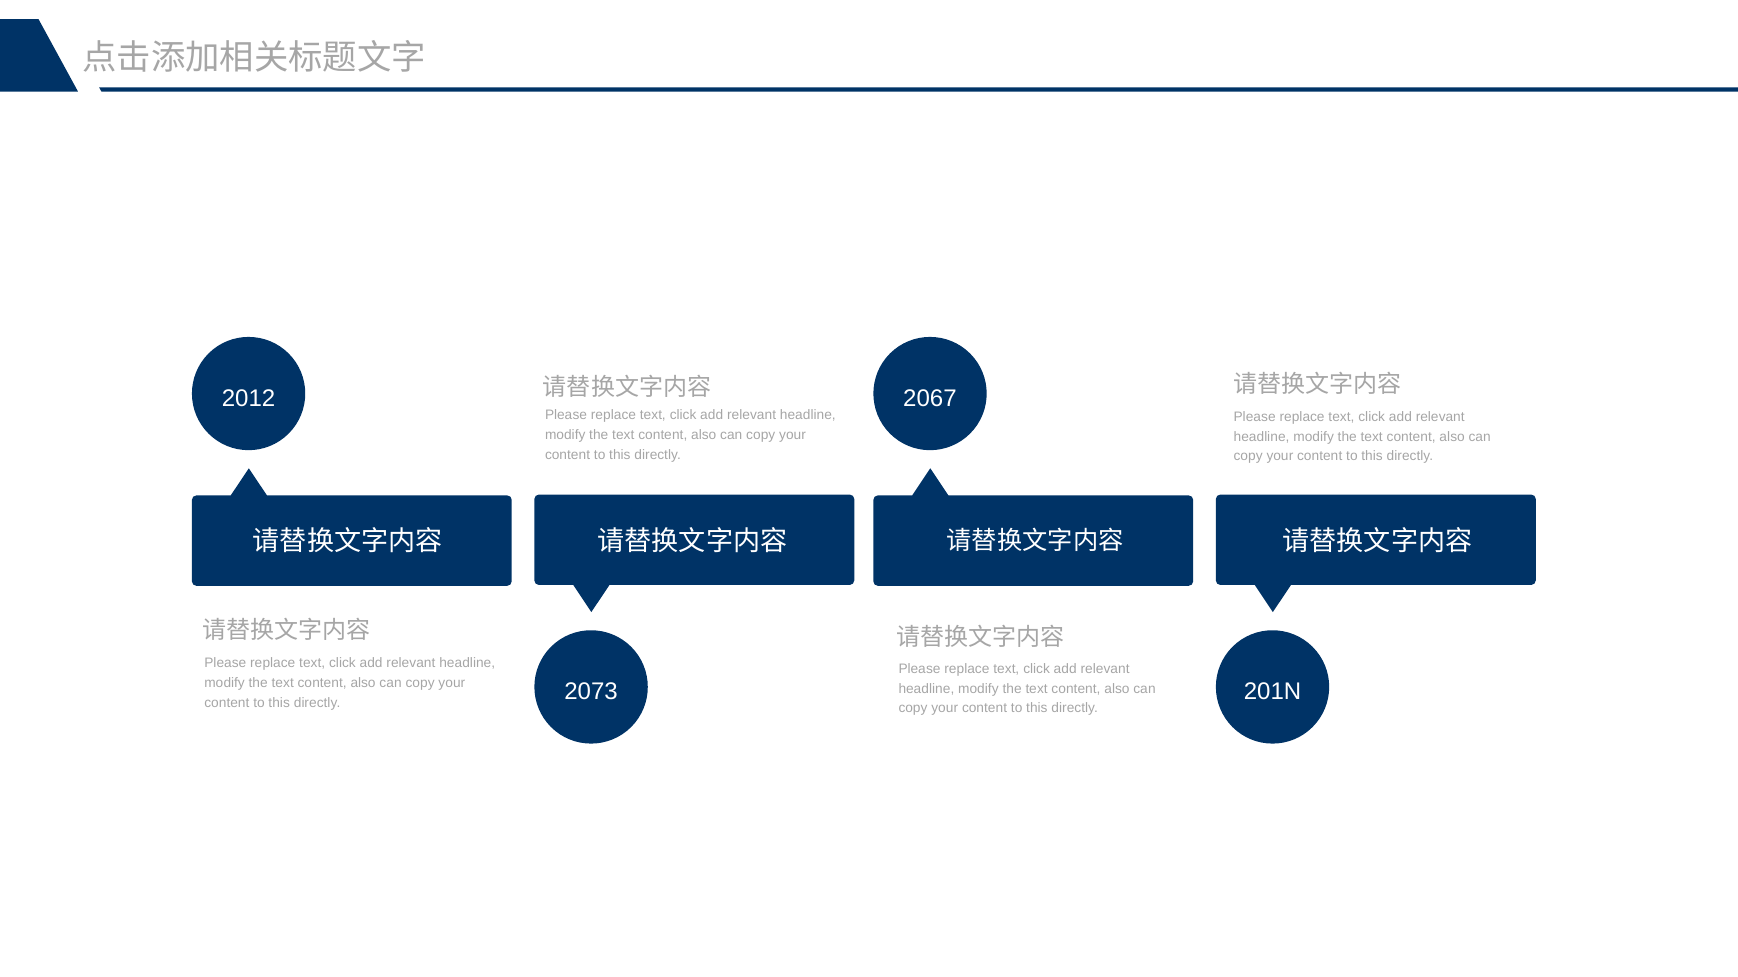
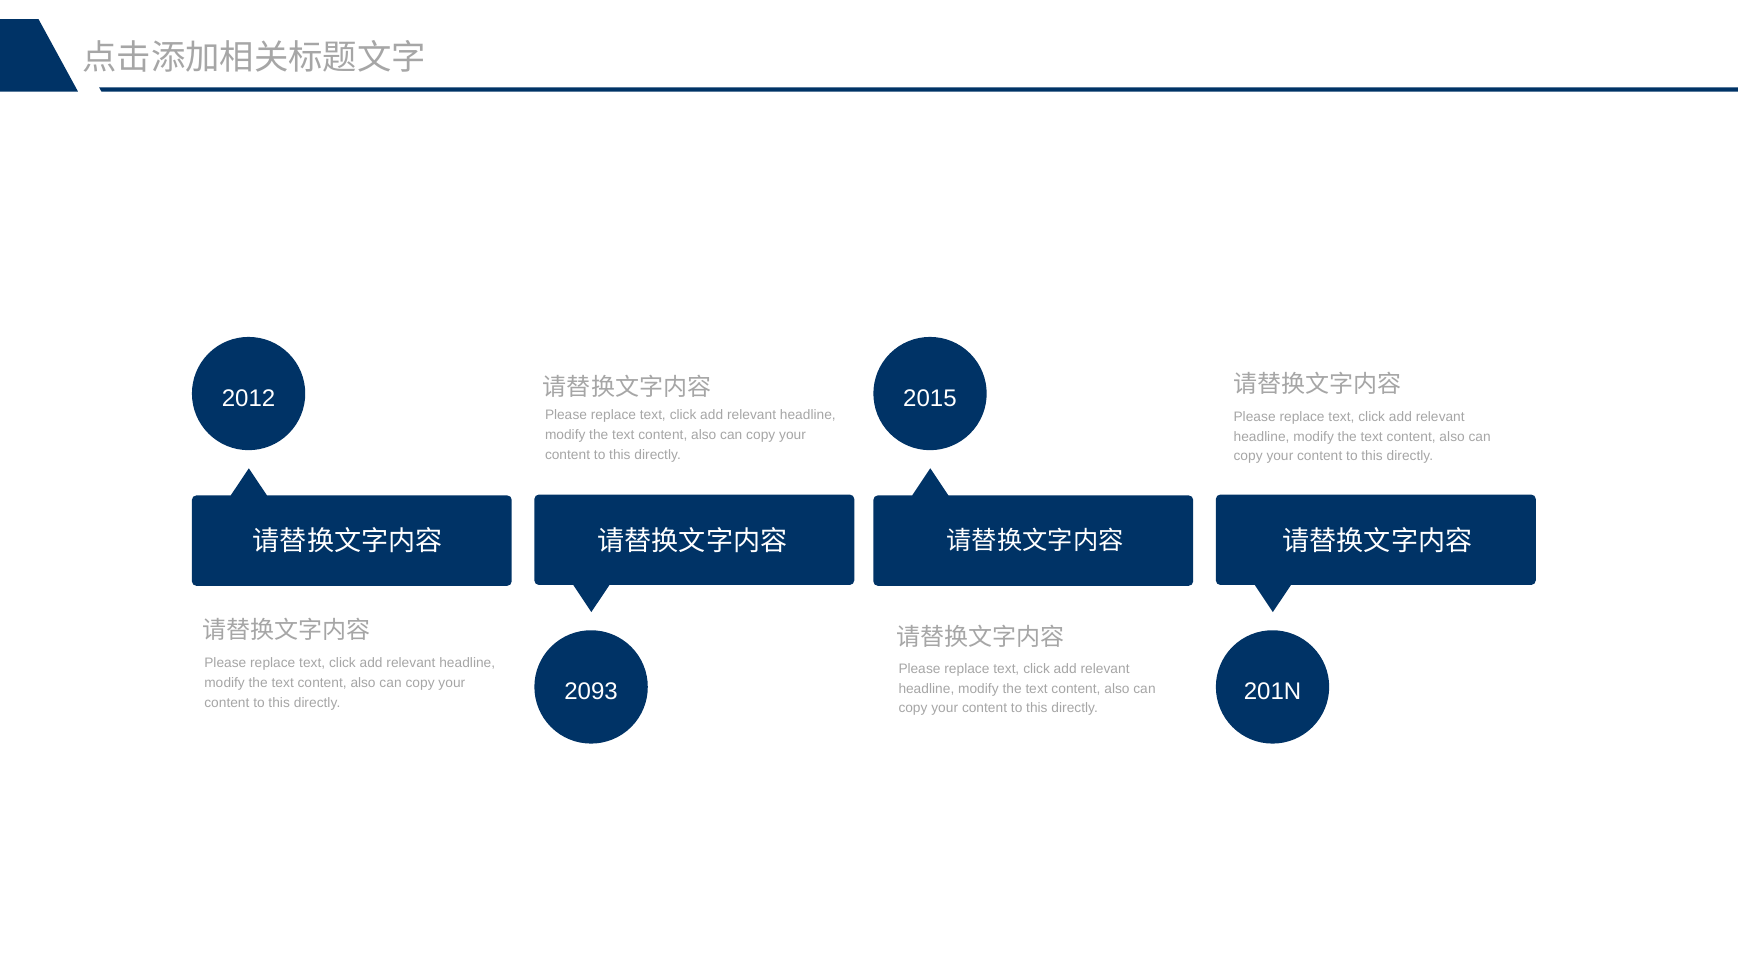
2067: 2067 -> 2015 (930, 398)
2073: 2073 -> 2093 (591, 692)
